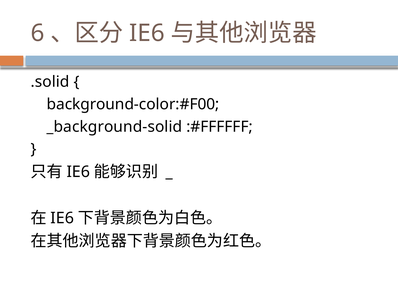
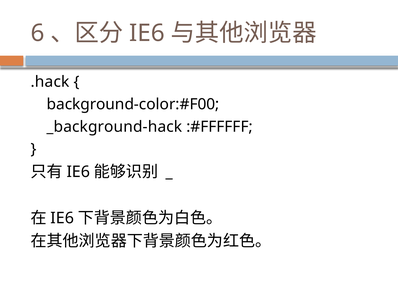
.solid: .solid -> .hack (50, 82)
_background-solid: _background-solid -> _background-hack (114, 127)
